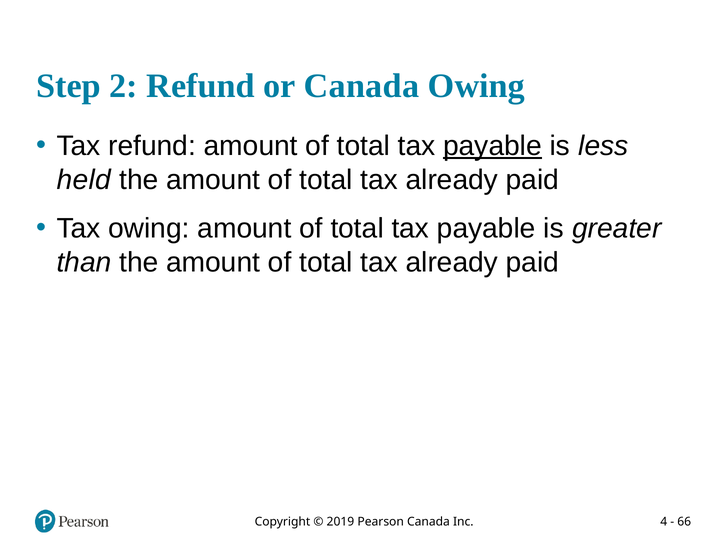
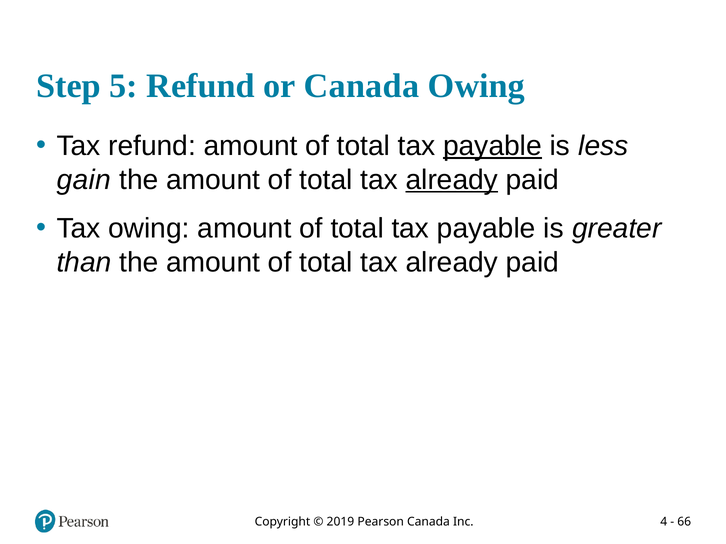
2: 2 -> 5 (124, 86)
held: held -> gain (84, 180)
already underline: none -> present (452, 180)
